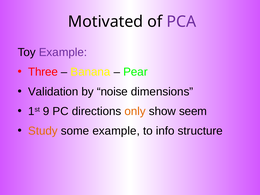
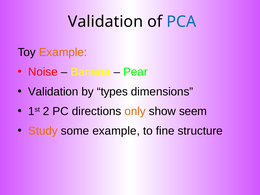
Motivated: Motivated -> Validation (106, 22)
PCA colour: purple -> blue (181, 22)
Example colour: purple -> orange (63, 52)
Three: Three -> Noise (43, 72)
noise: noise -> types (112, 92)
9: 9 -> 2 (46, 111)
info: info -> fine (165, 131)
